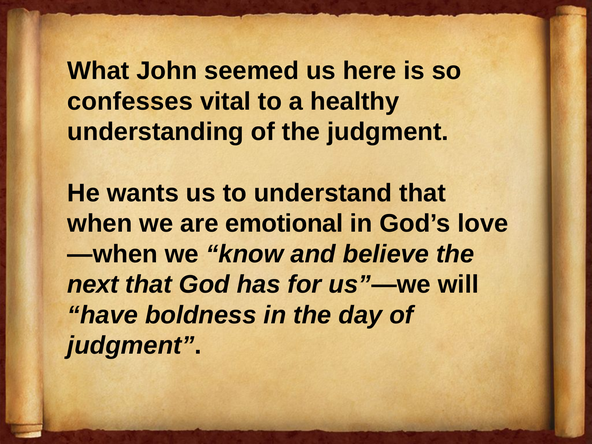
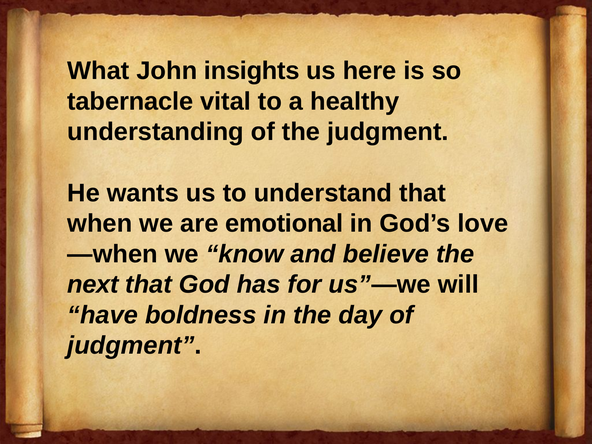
seemed: seemed -> insights (252, 71)
confesses: confesses -> tabernacle (130, 101)
